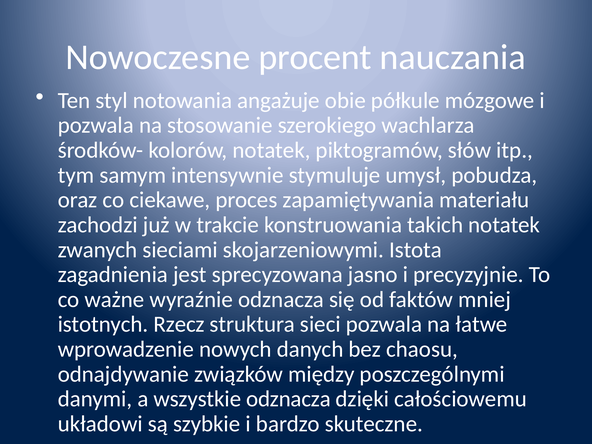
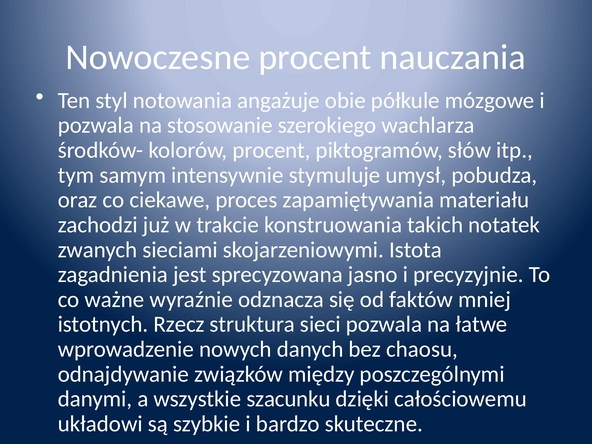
kolorów notatek: notatek -> procent (272, 150)
wszystkie odznacza: odznacza -> szacunku (288, 399)
